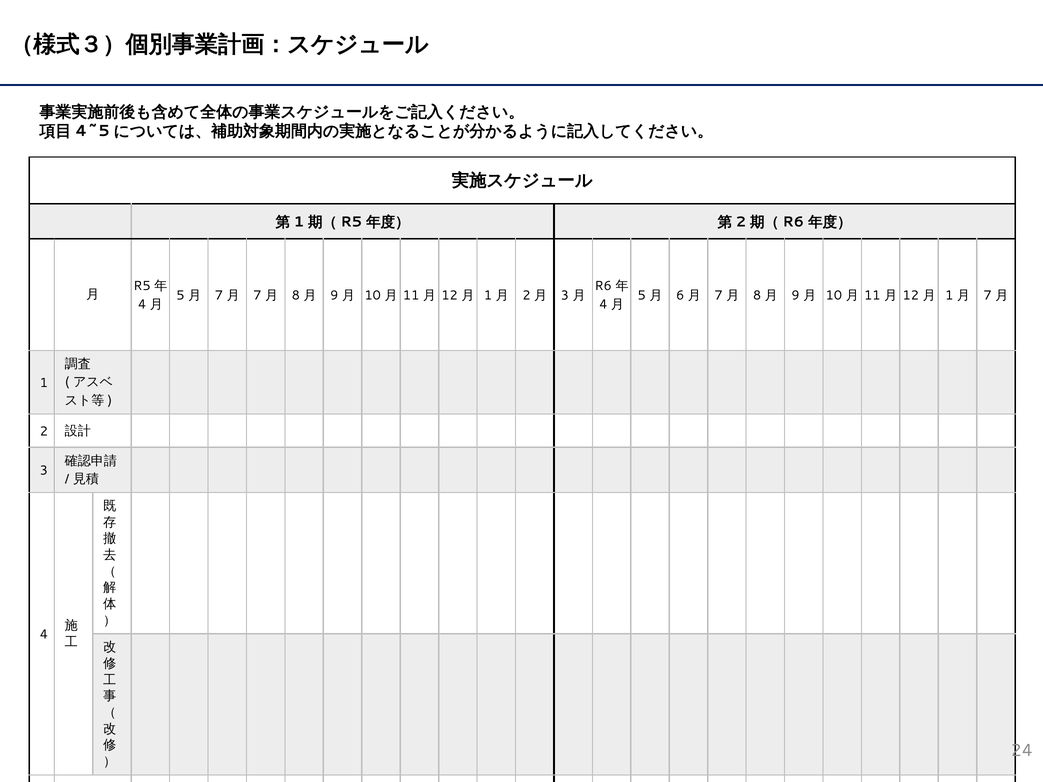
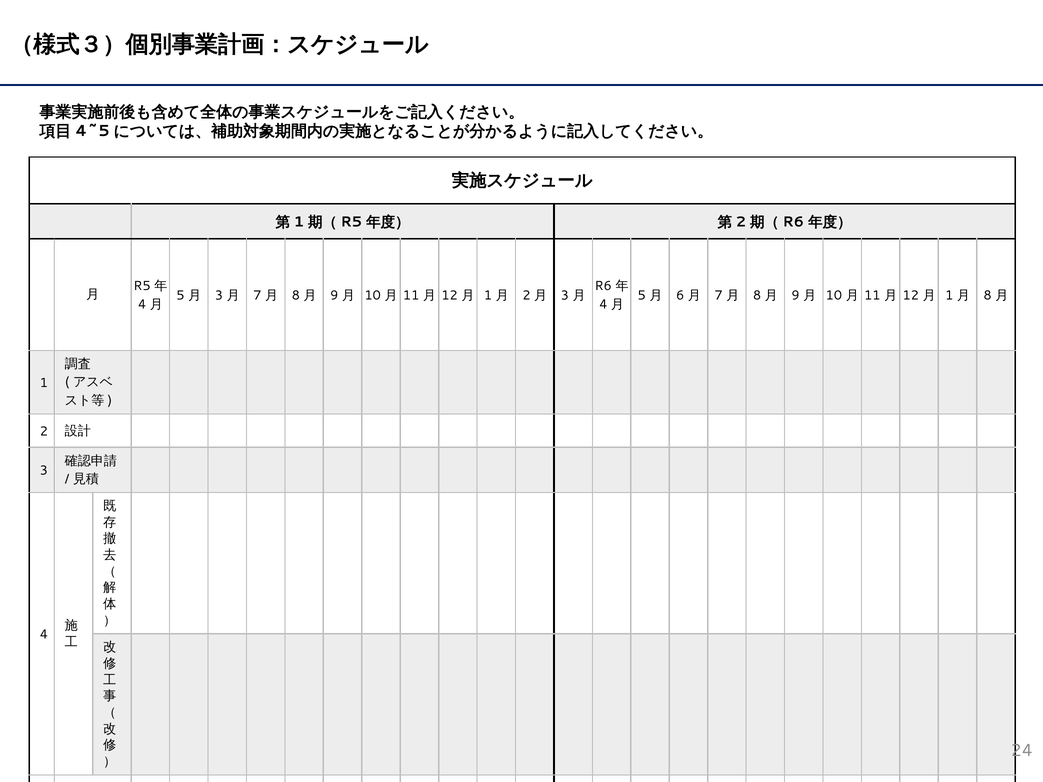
7: 7 -> 3 (219, 295)
7: 7 -> 8 (988, 295)
